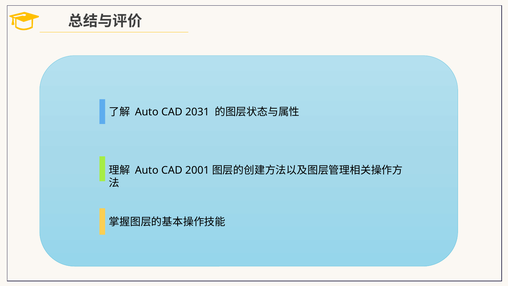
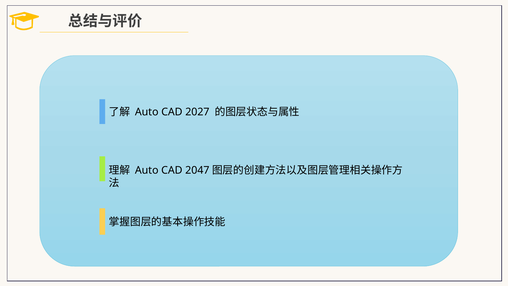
2031: 2031 -> 2027 (197, 112)
2001: 2001 -> 2047 (197, 170)
